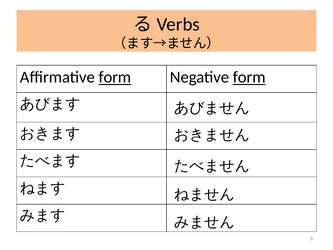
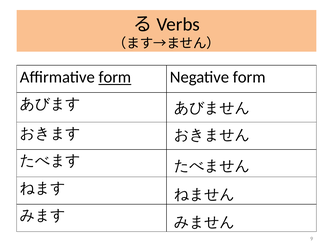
form underline: present -> none (249, 77)
